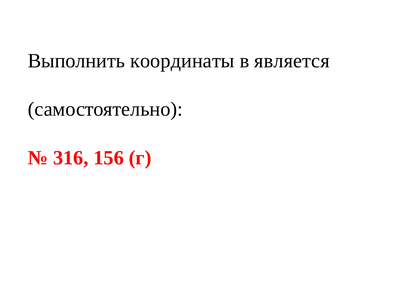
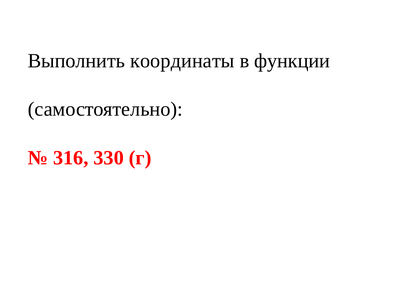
является: является -> функции (292, 61)
156: 156 -> 330 (109, 158)
